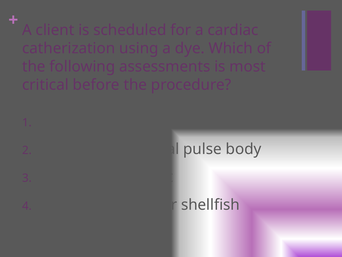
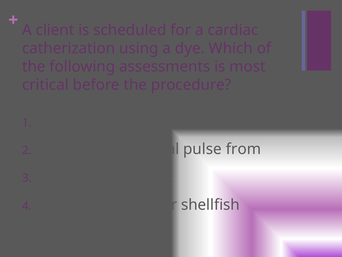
body: body -> from (243, 149)
